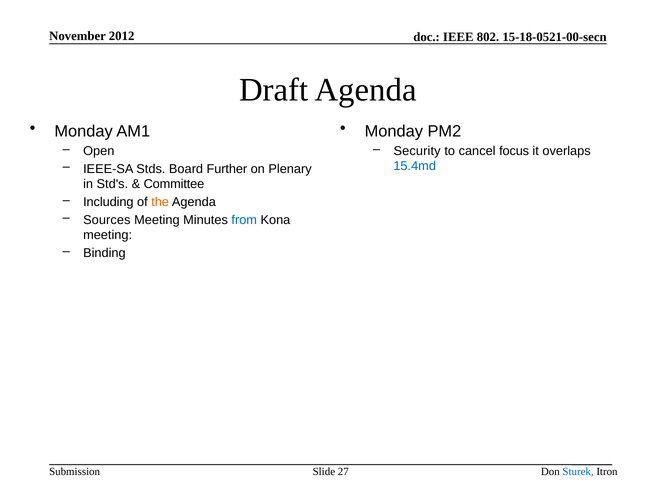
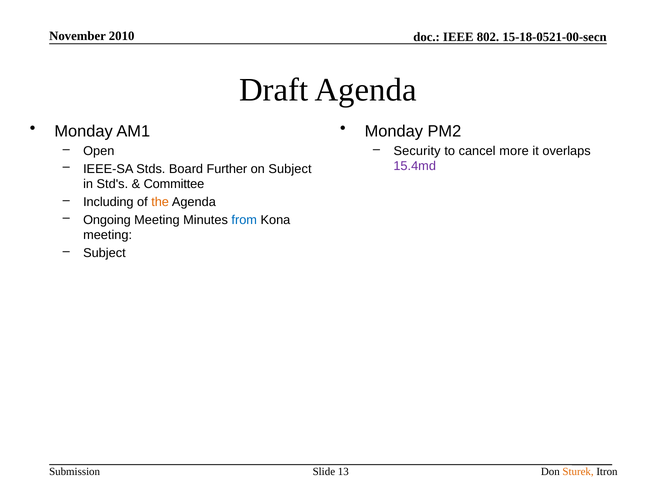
2012: 2012 -> 2010 (122, 36)
focus: focus -> more (514, 151)
15.4md colour: blue -> purple (415, 166)
on Plenary: Plenary -> Subject (290, 169)
Sources: Sources -> Ongoing (107, 220)
Binding: Binding -> Subject (104, 253)
27: 27 -> 13 (343, 472)
Sturek colour: blue -> orange (578, 472)
